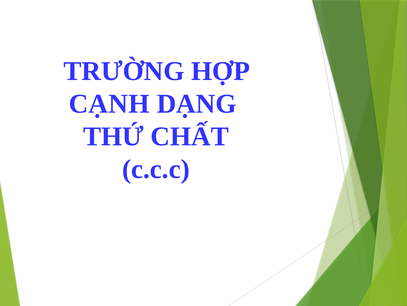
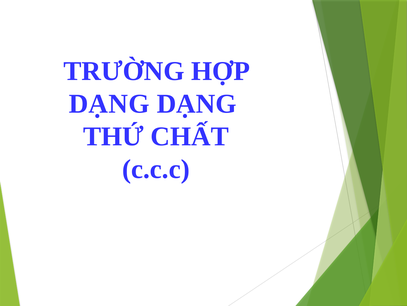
CẠNH: CẠNH -> DẠNG (109, 104)
